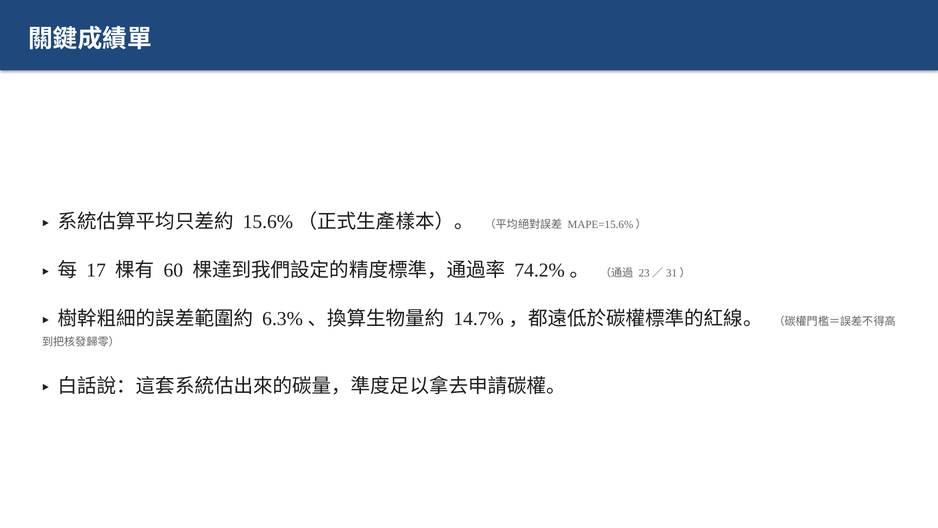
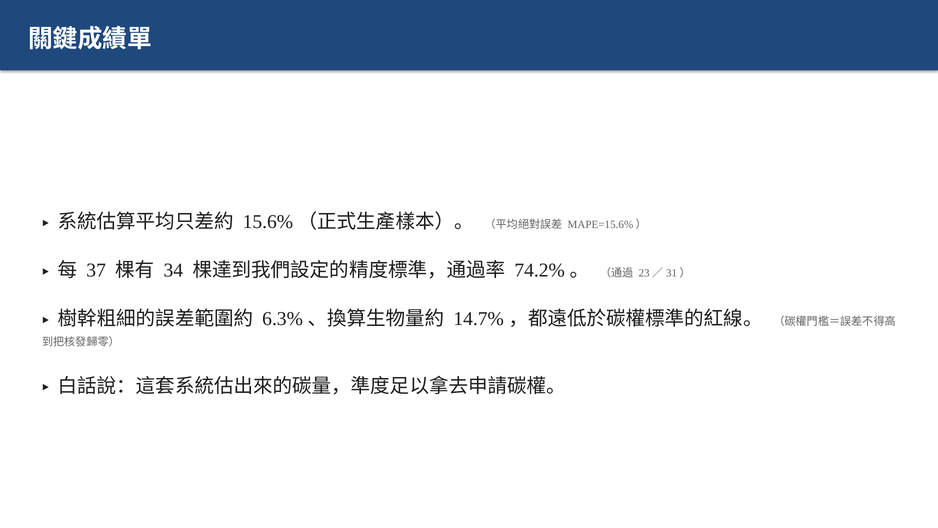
17: 17 -> 37 (96, 270)
60: 60 -> 34 (173, 270)
